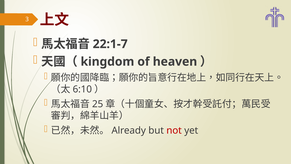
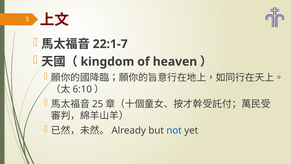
not colour: red -> blue (174, 130)
